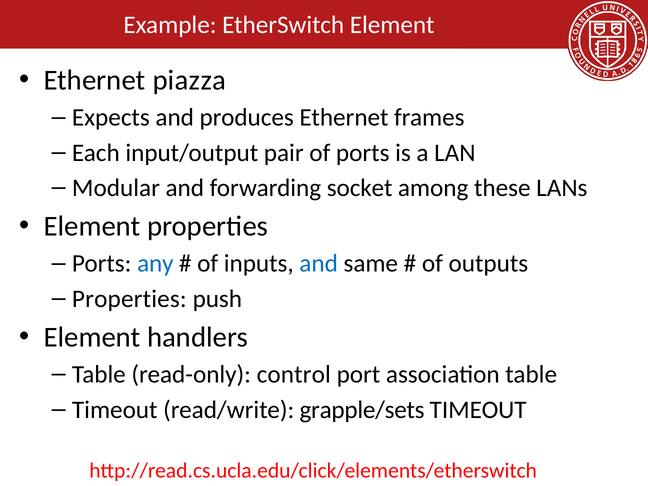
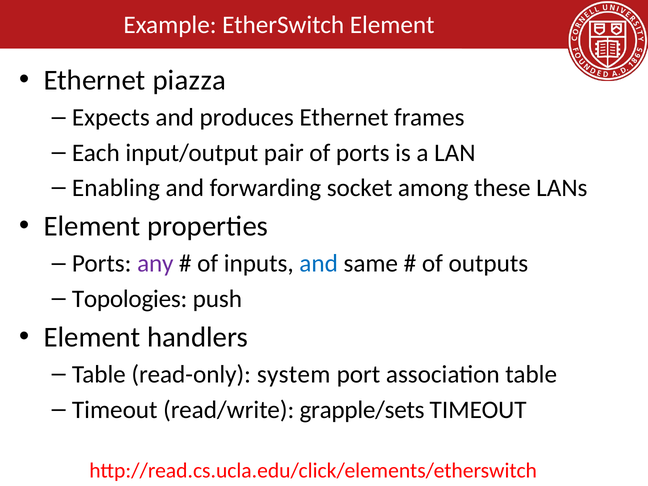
Modular: Modular -> Enabling (116, 188)
any colour: blue -> purple (155, 264)
Properties: Properties -> Topologies (130, 299)
control: control -> system (294, 374)
